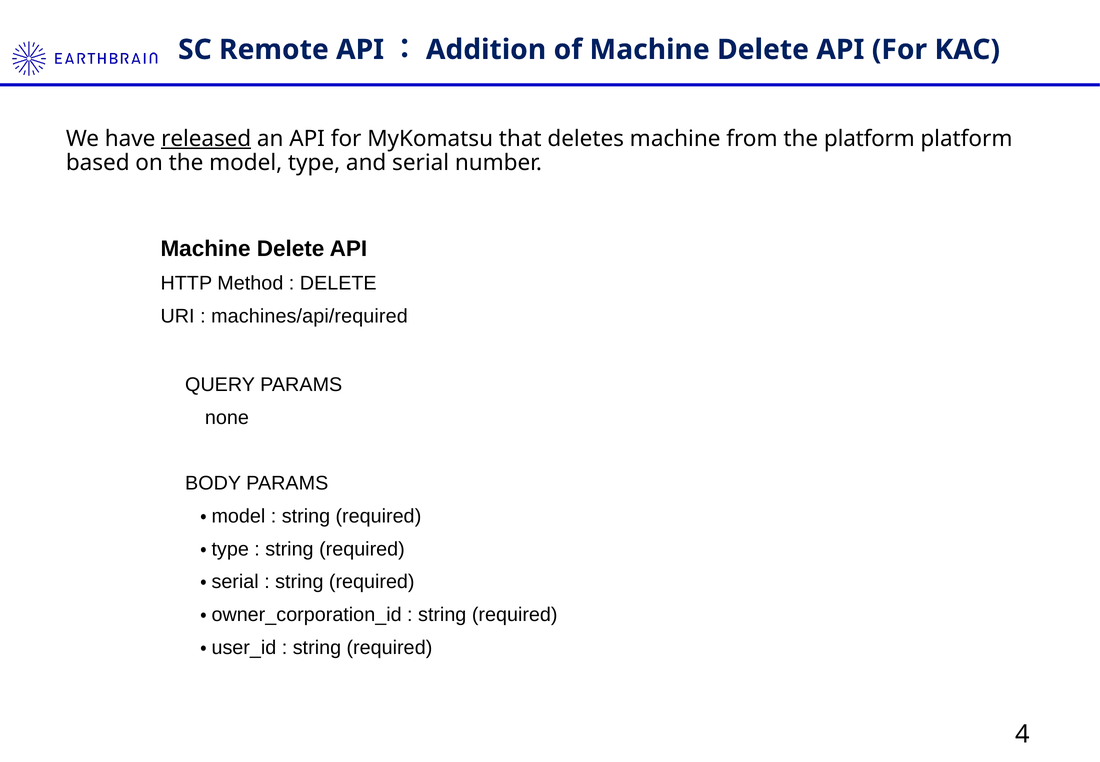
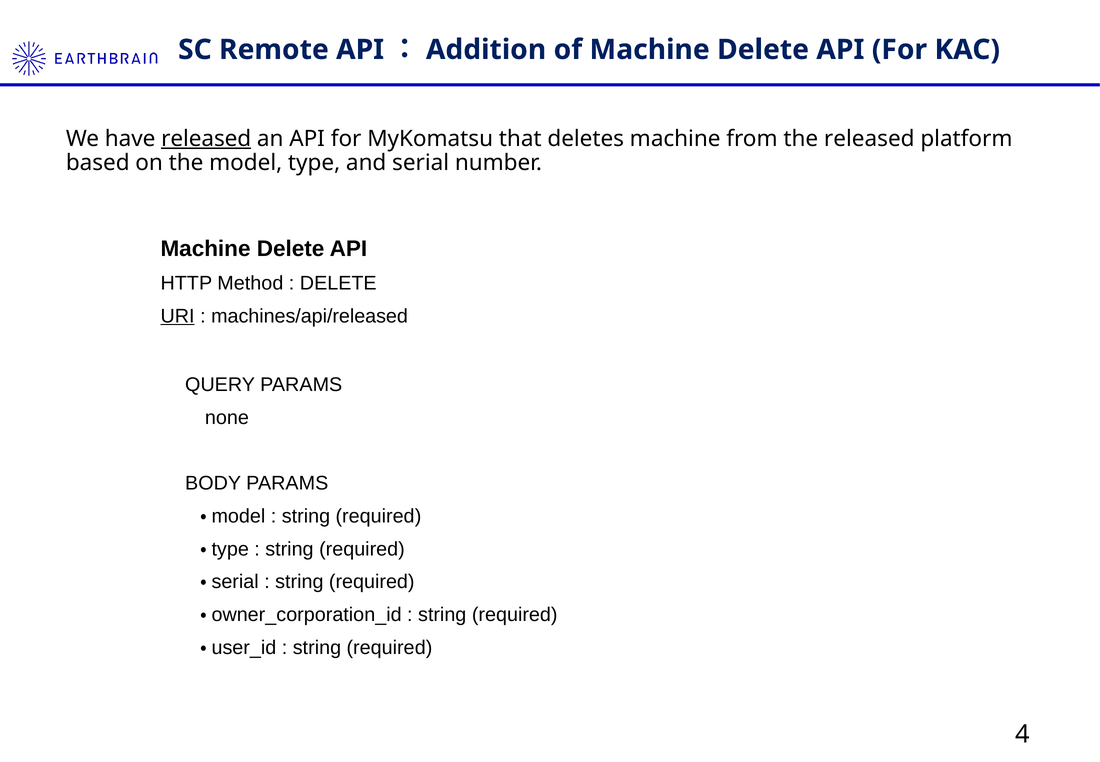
the platform: platform -> released (869, 139)
URI underline: none -> present (178, 316)
machines/api/required: machines/api/required -> machines/api/released (310, 316)
